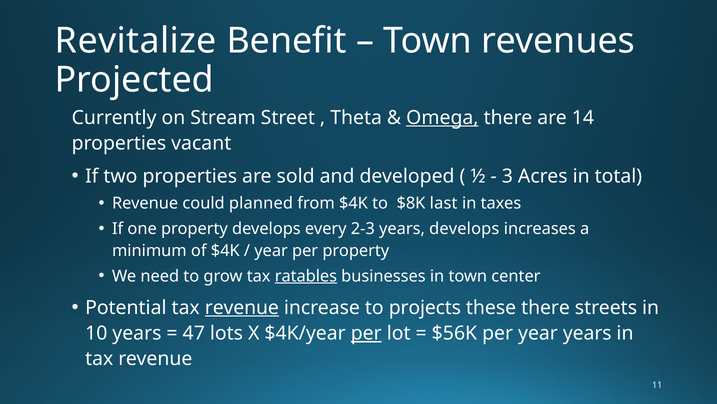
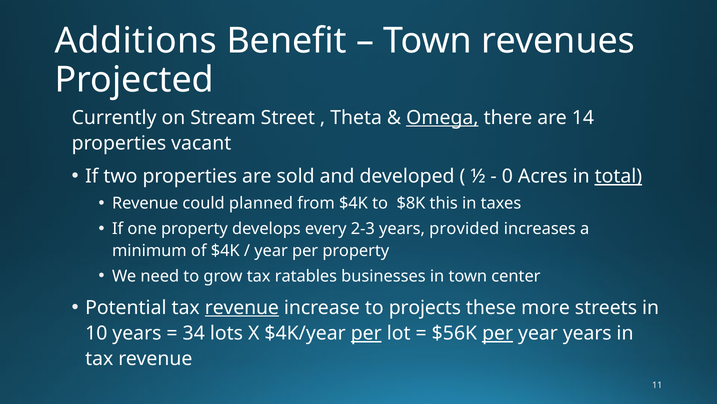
Revitalize: Revitalize -> Additions (136, 41)
3: 3 -> 0 (507, 176)
total underline: none -> present (618, 176)
last: last -> this (444, 203)
years develops: develops -> provided (464, 229)
ratables underline: present -> none (306, 276)
these there: there -> more (546, 307)
47: 47 -> 34 (194, 333)
per underline: none -> present (498, 333)
